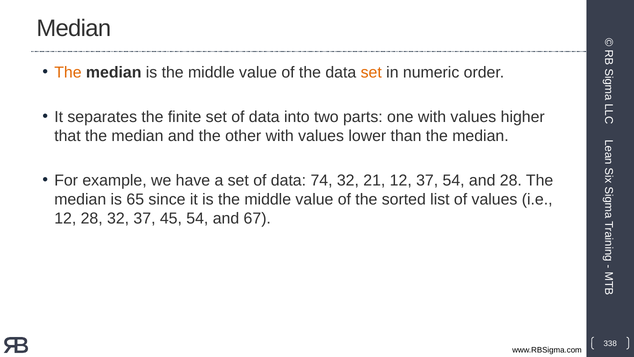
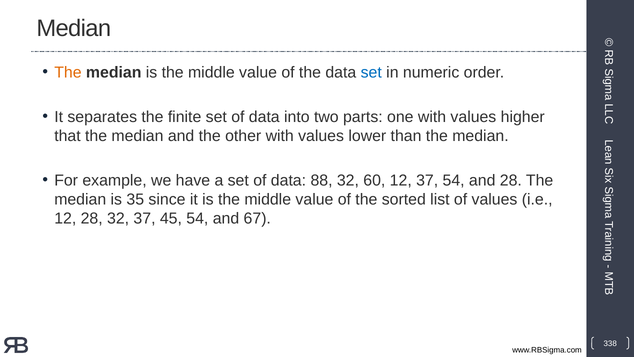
set colour: orange -> blue (371, 72)
74: 74 -> 88 (322, 180)
21: 21 -> 60 (374, 180)
65: 65 -> 35 (135, 199)
